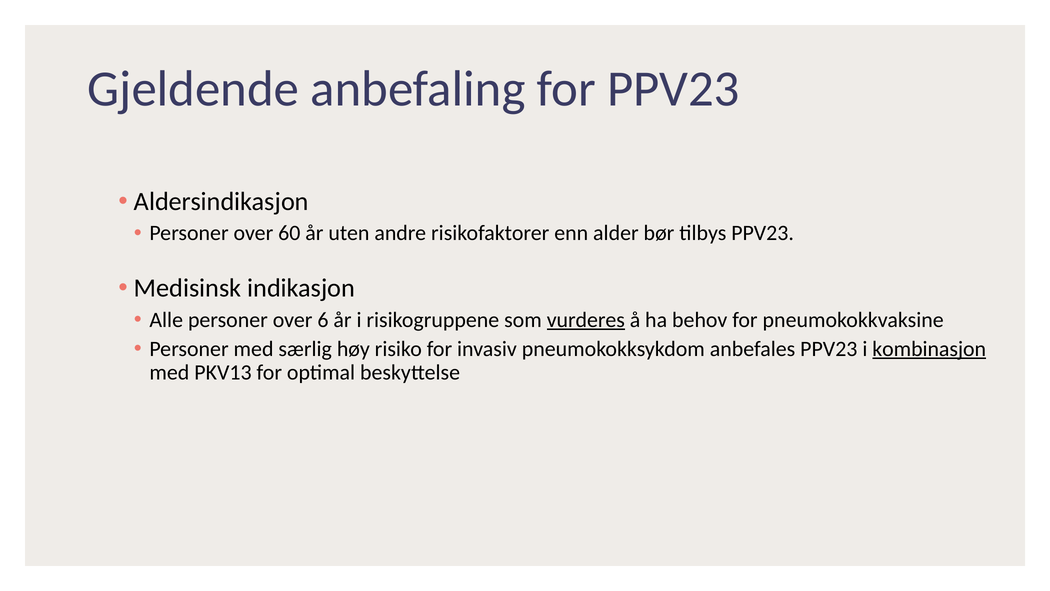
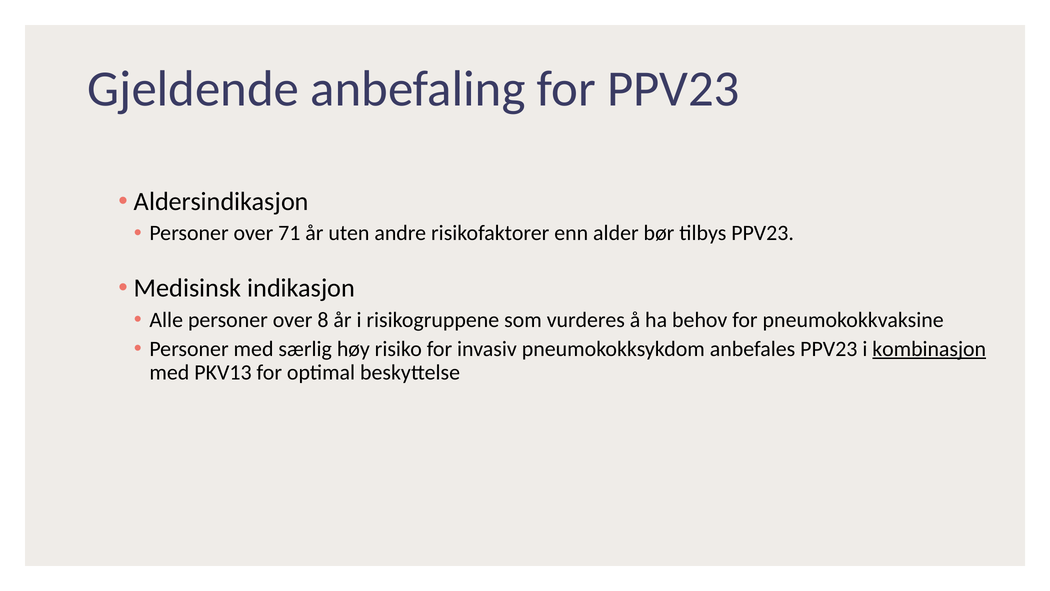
60: 60 -> 71 (289, 233)
6: 6 -> 8 (323, 320)
vurderes underline: present -> none (586, 320)
